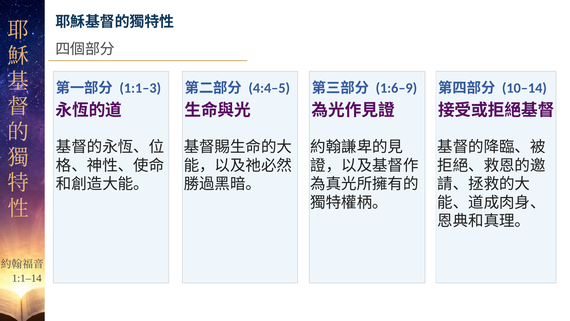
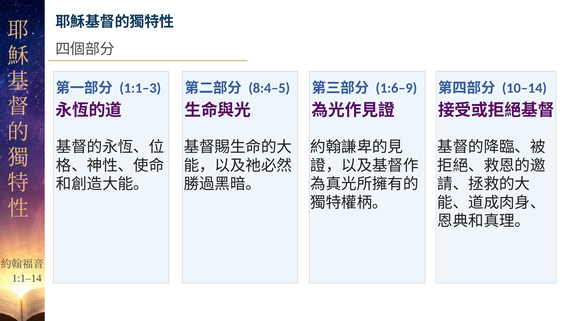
4:4–5: 4:4–5 -> 8:4–5 (269, 88)
